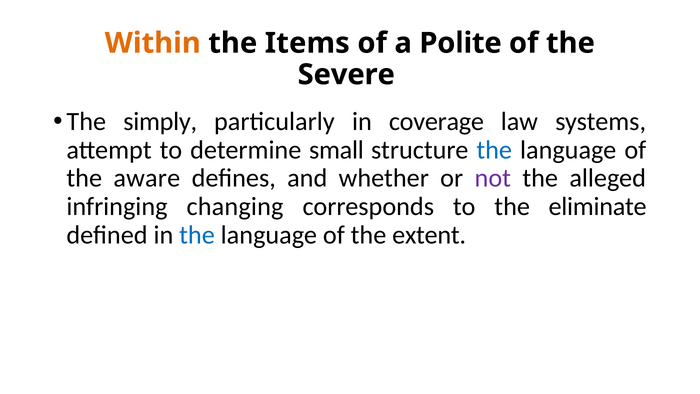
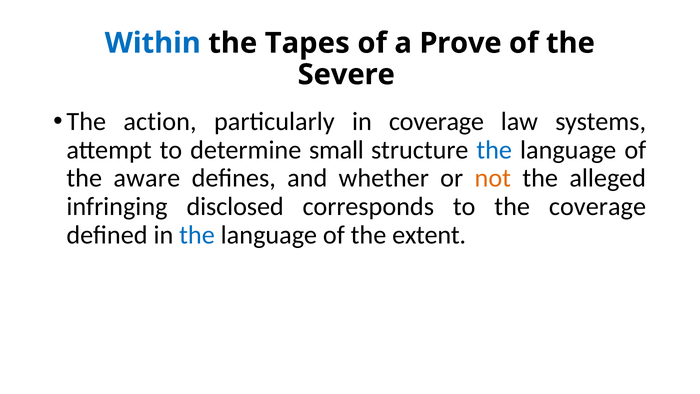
Within colour: orange -> blue (153, 43)
Items: Items -> Tapes (307, 43)
Polite: Polite -> Prove (461, 43)
simply: simply -> action (160, 121)
not colour: purple -> orange (493, 178)
changing: changing -> disclosed (235, 207)
the eliminate: eliminate -> coverage (597, 207)
